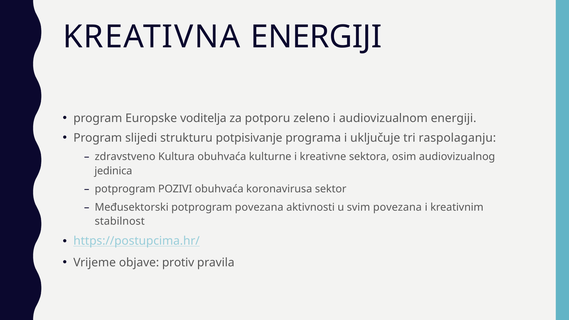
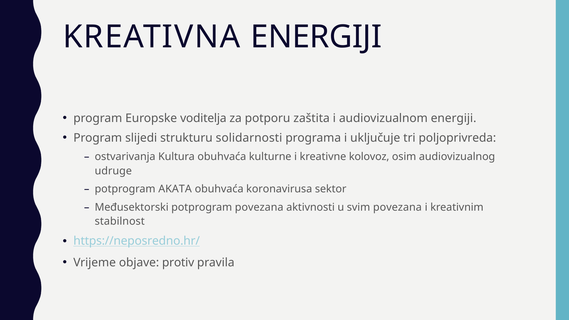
zeleno: zeleno -> zaštita (312, 118)
potpisivanje: potpisivanje -> solidarnosti (249, 138)
raspolaganju: raspolaganju -> poljoprivreda (457, 138)
zdravstveno: zdravstveno -> ostvarivanja (125, 157)
sektora: sektora -> kolovoz (369, 157)
jedinica: jedinica -> udruge (113, 171)
POZIVI: POZIVI -> AKATA (175, 189)
https://postupcima.hr/: https://postupcima.hr/ -> https://neposredno.hr/ (137, 241)
